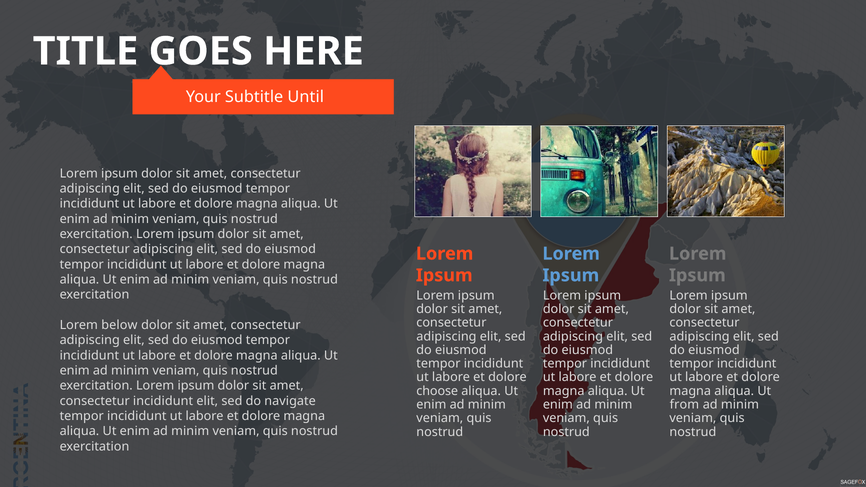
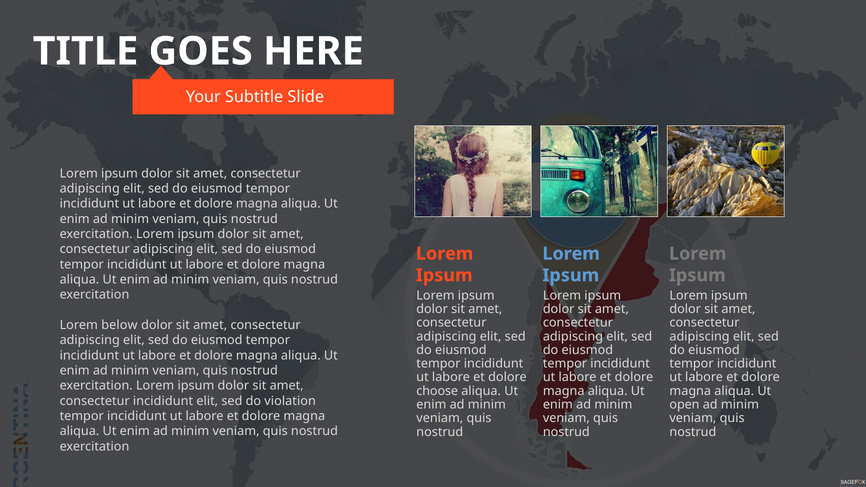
Until: Until -> Slide (306, 97)
navigate: navigate -> violation (290, 401)
from: from -> open (685, 405)
